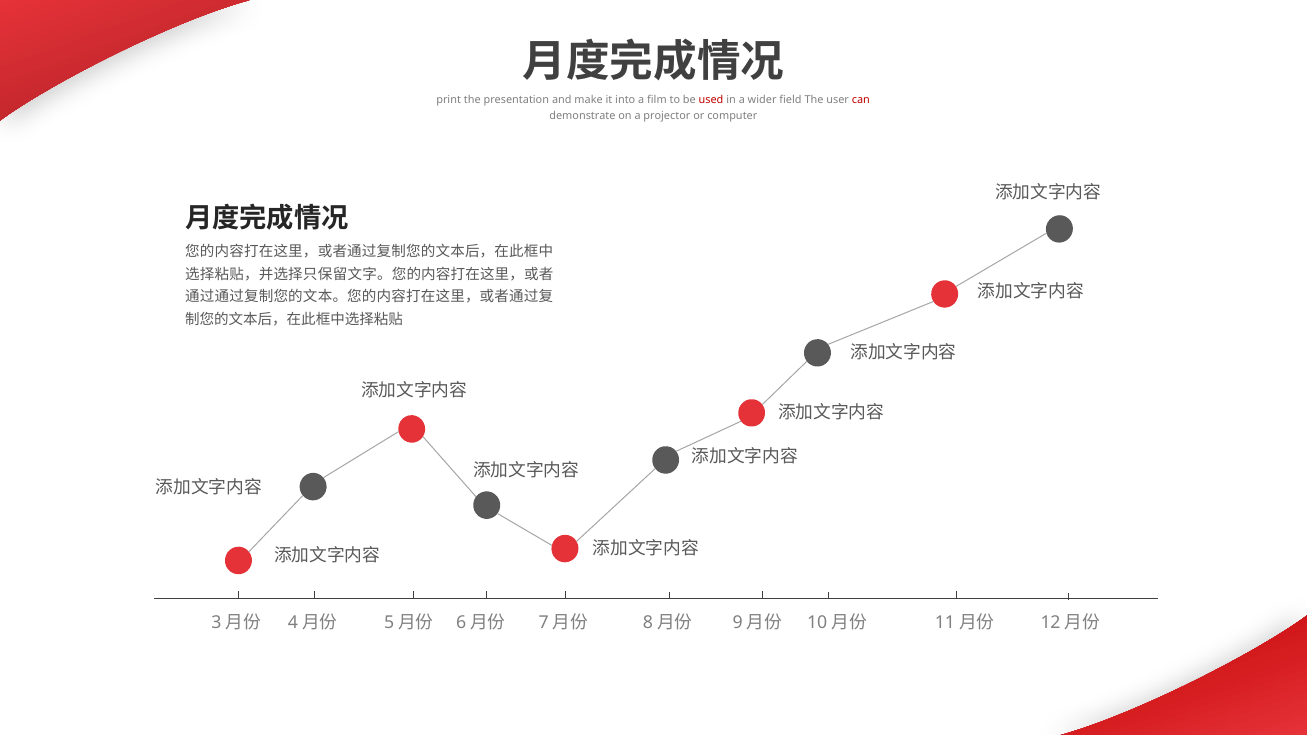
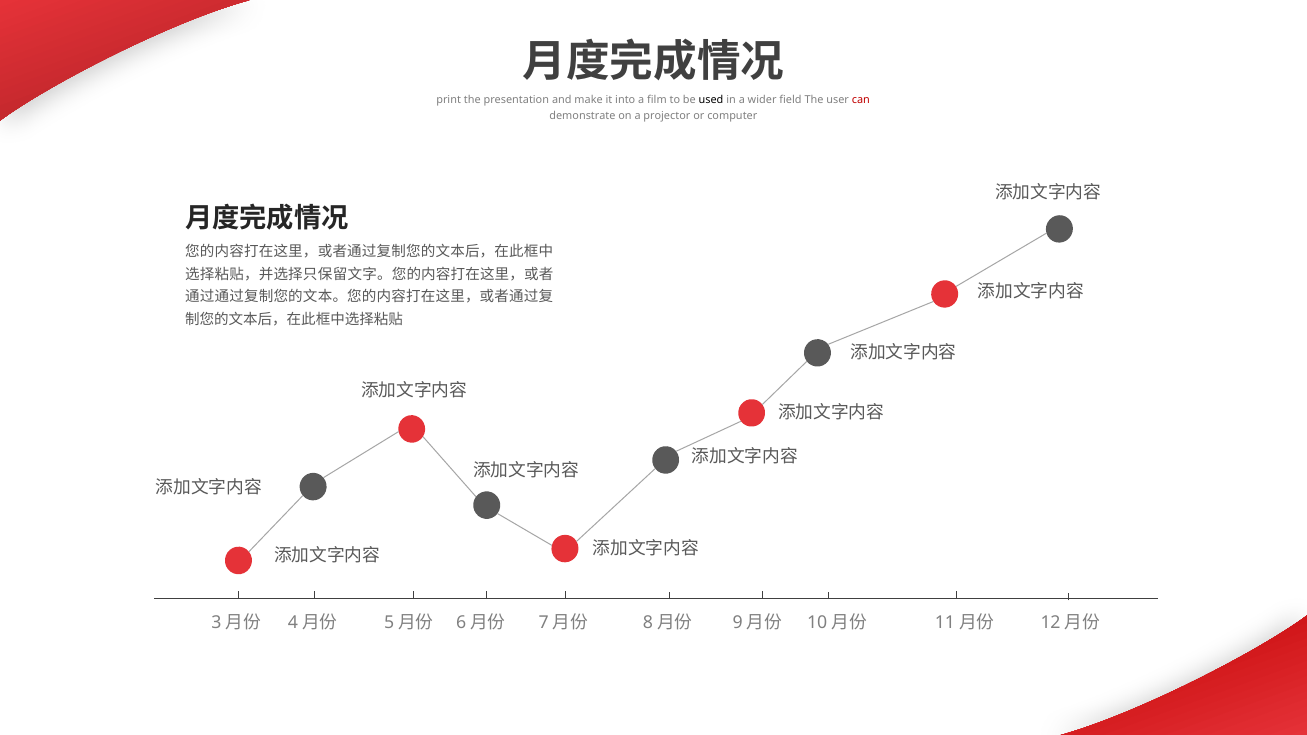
used colour: red -> black (711, 100)
